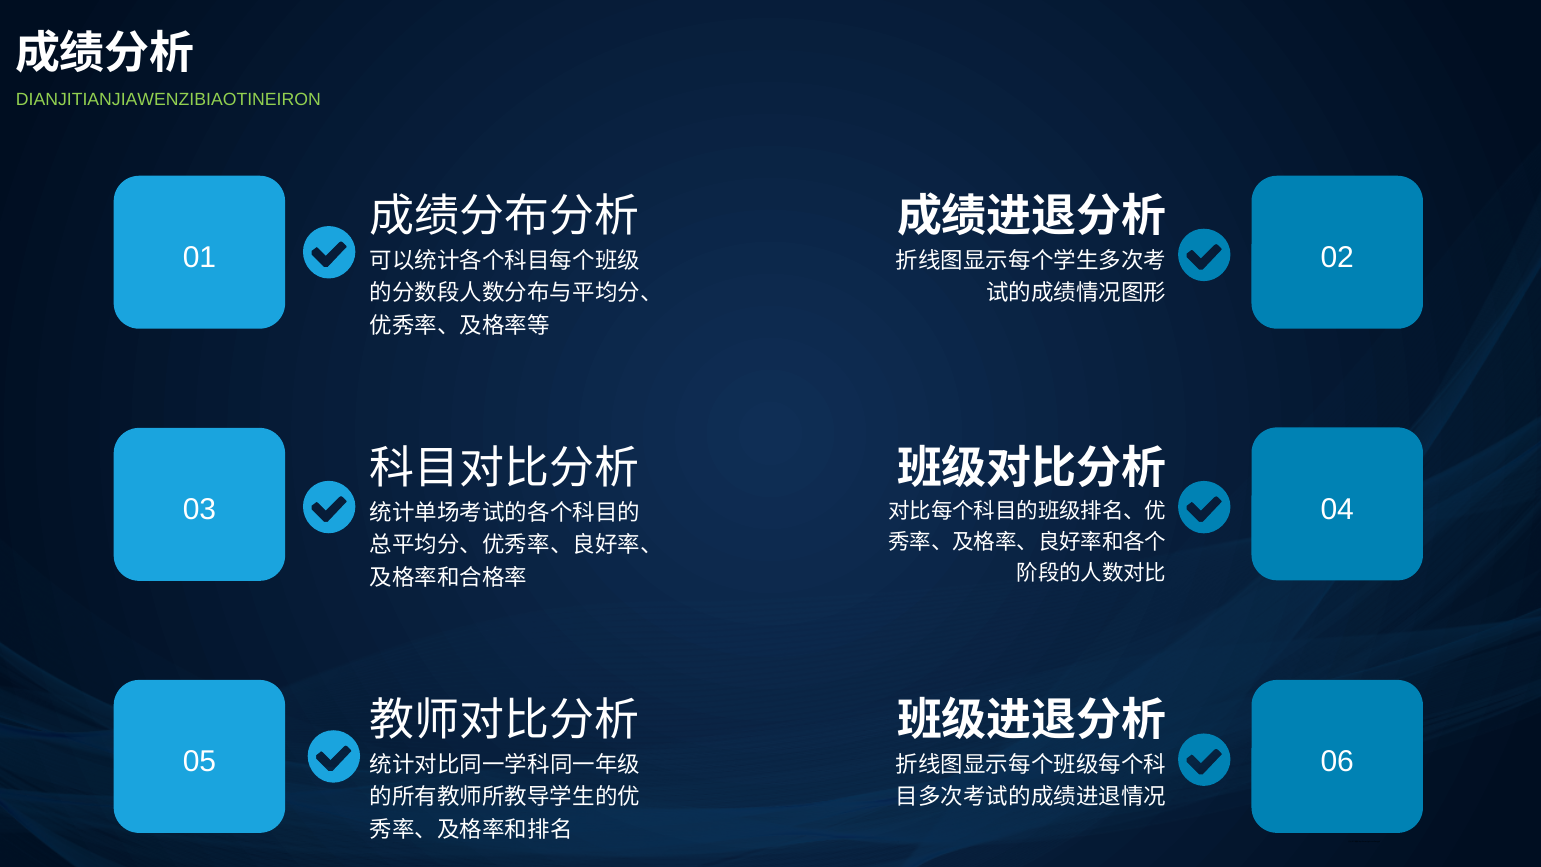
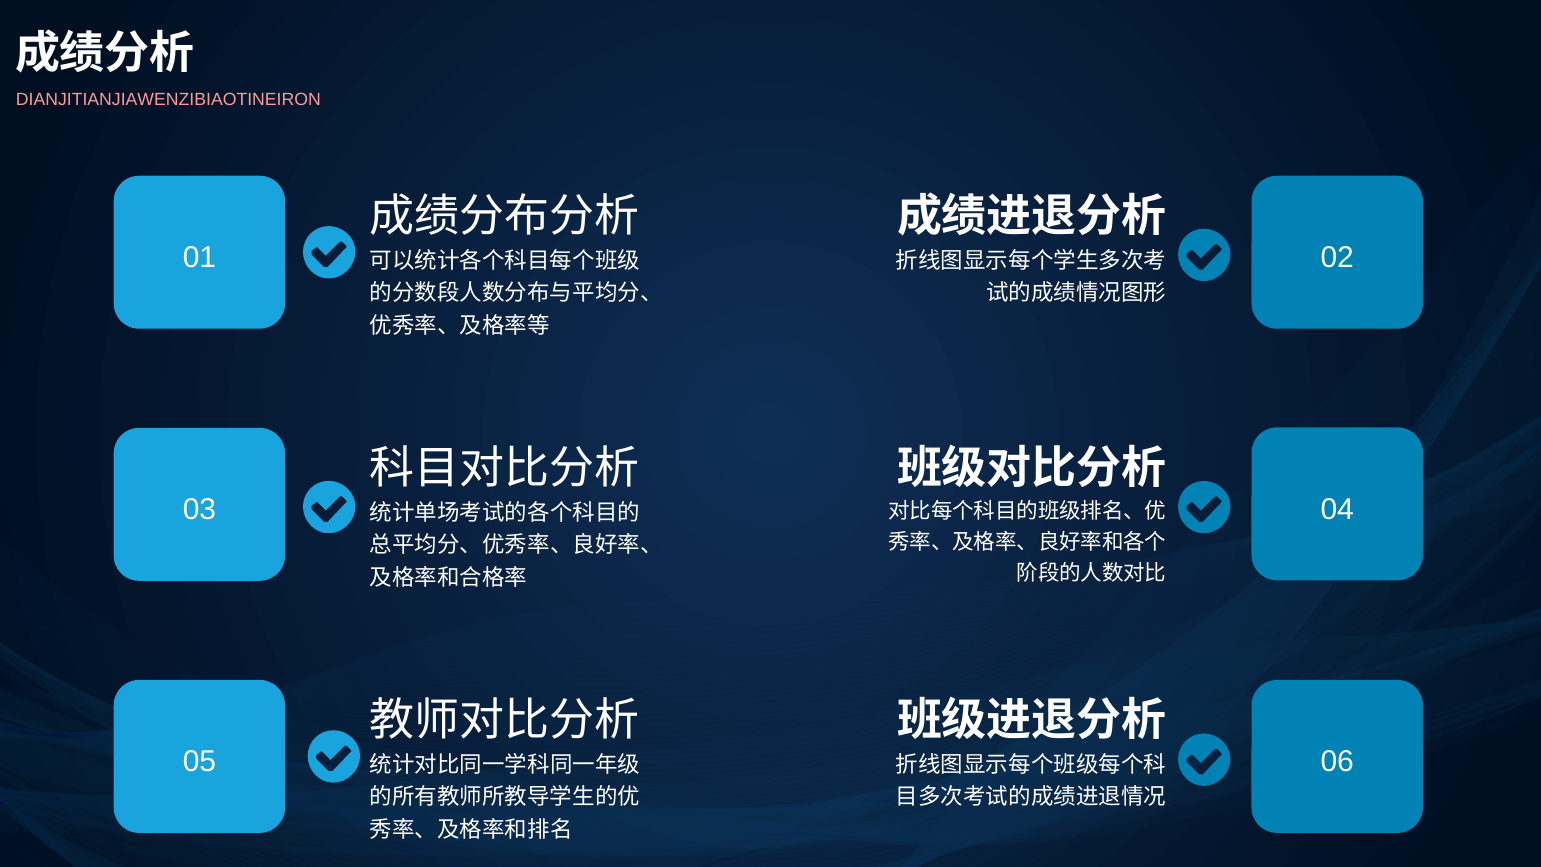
DIANJITIANJIAWENZIBIAOTINEIRON colour: light green -> pink (168, 100)
